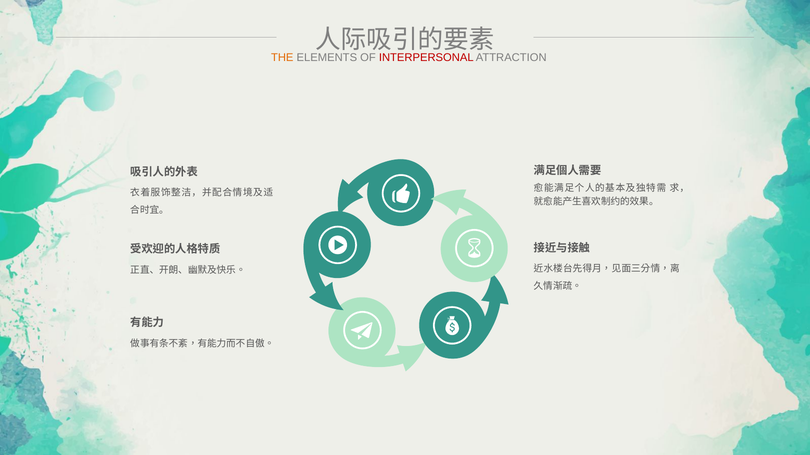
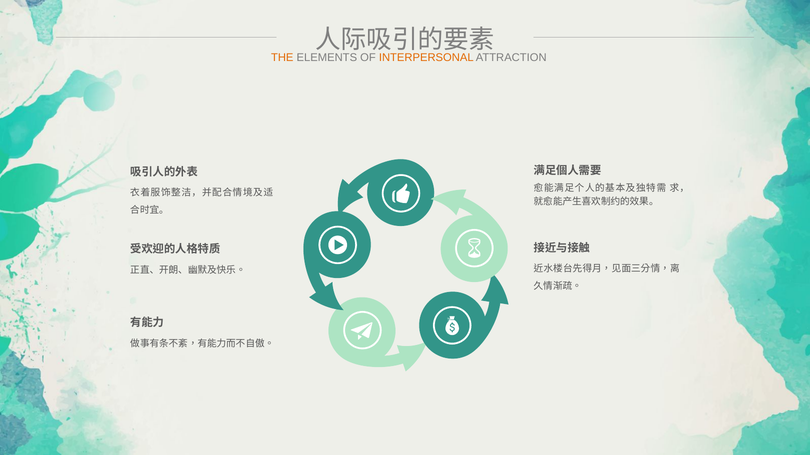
INTERPERSONAL colour: red -> orange (426, 58)
